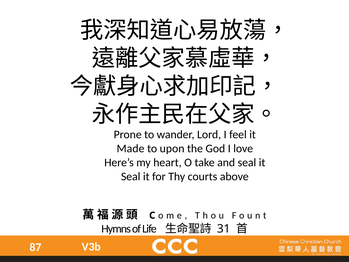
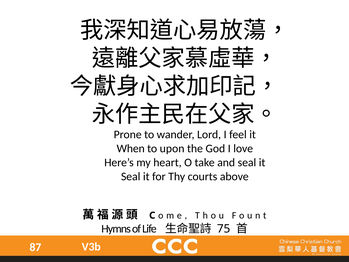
Made: Made -> When (131, 148)
31: 31 -> 75 (224, 229)
